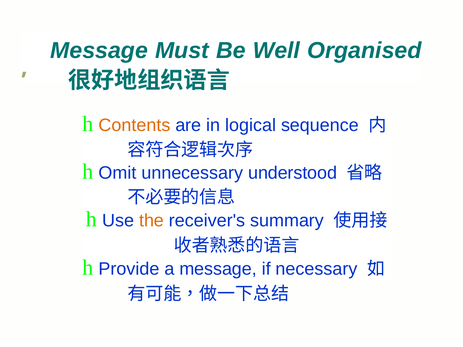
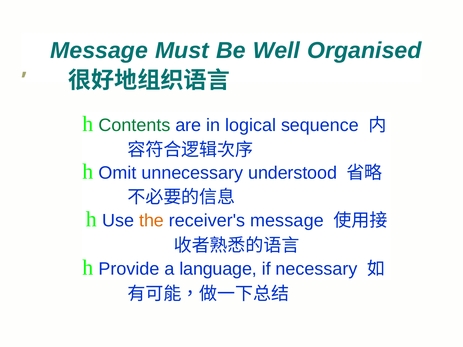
Contents colour: orange -> green (135, 125)
receiver's summary: summary -> message (287, 221)
a message: message -> language (218, 269)
